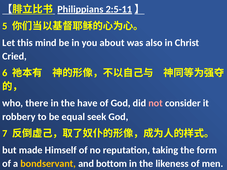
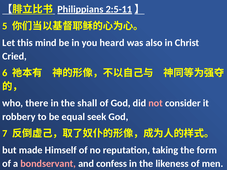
about: about -> heard (112, 43)
have: have -> shall (87, 103)
bondservant colour: yellow -> pink (48, 164)
bottom: bottom -> confess (112, 164)
